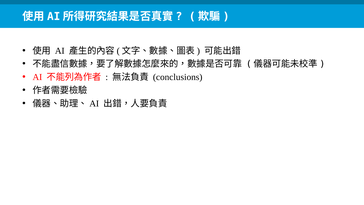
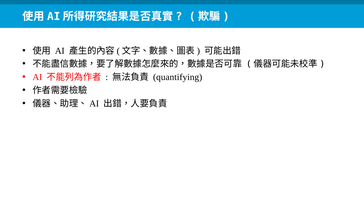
conclusions: conclusions -> quantifying (178, 77)
